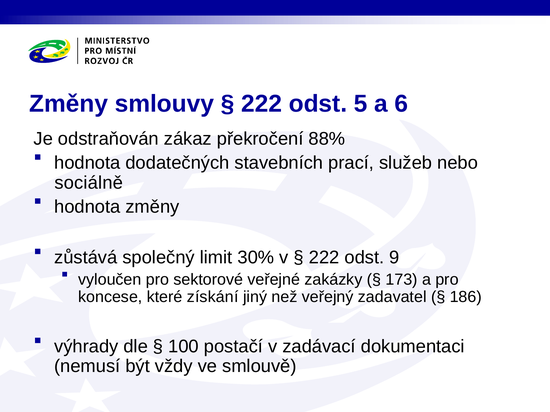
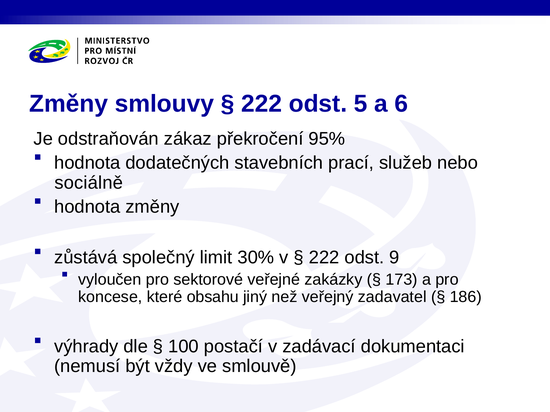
88%: 88% -> 95% (327, 139)
získání: získání -> obsahu (213, 297)
